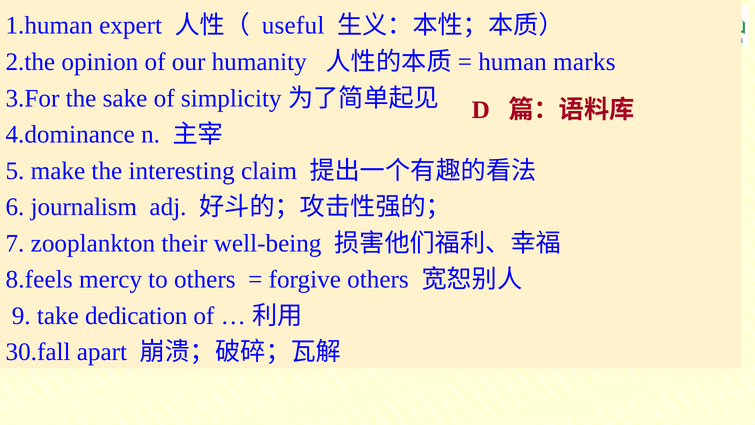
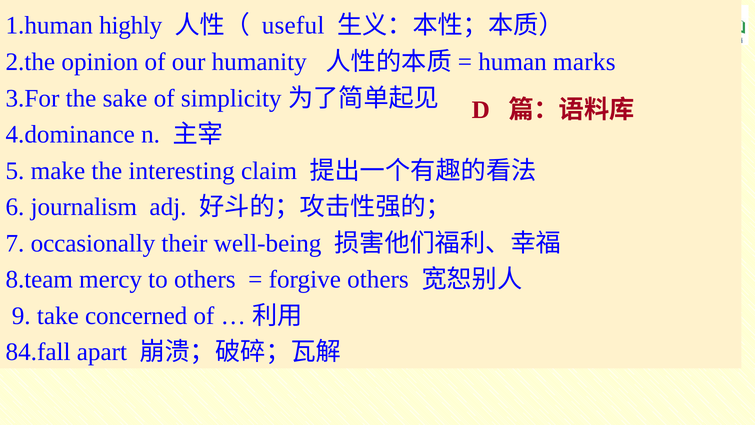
expert: expert -> highly (131, 26)
zooplankton: zooplankton -> occasionally (93, 243)
8.feels: 8.feels -> 8.team (39, 279)
dedication: dedication -> concerned (136, 316)
30.fall: 30.fall -> 84.fall (38, 352)
